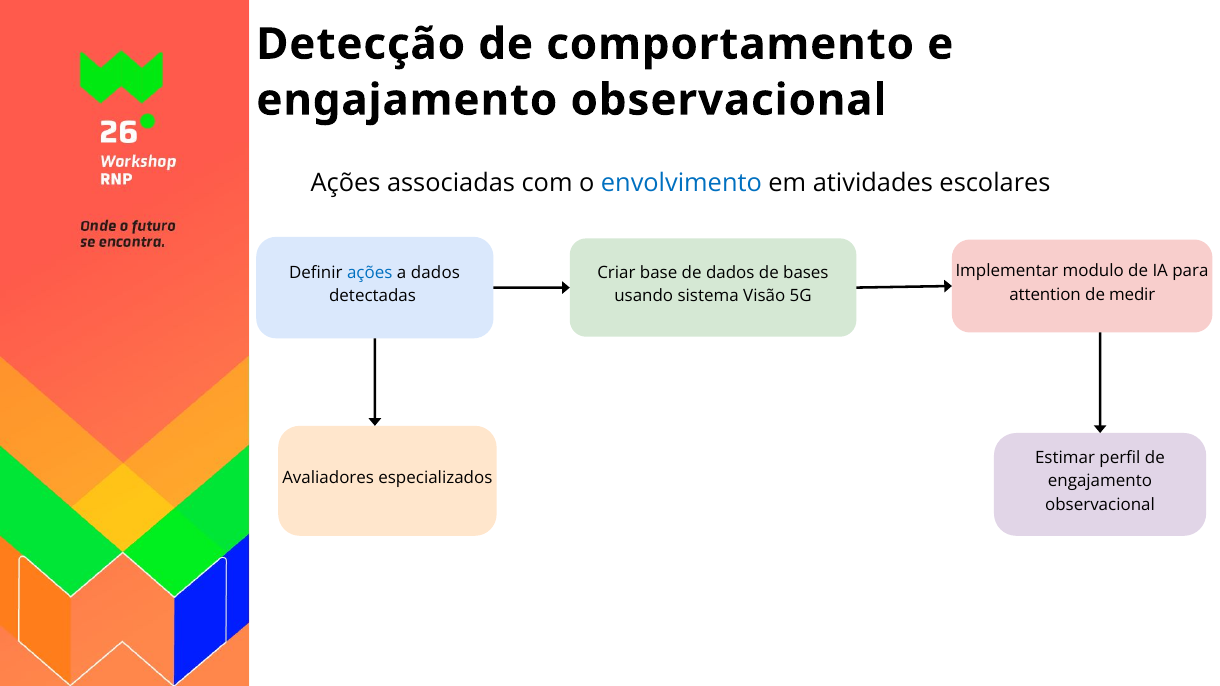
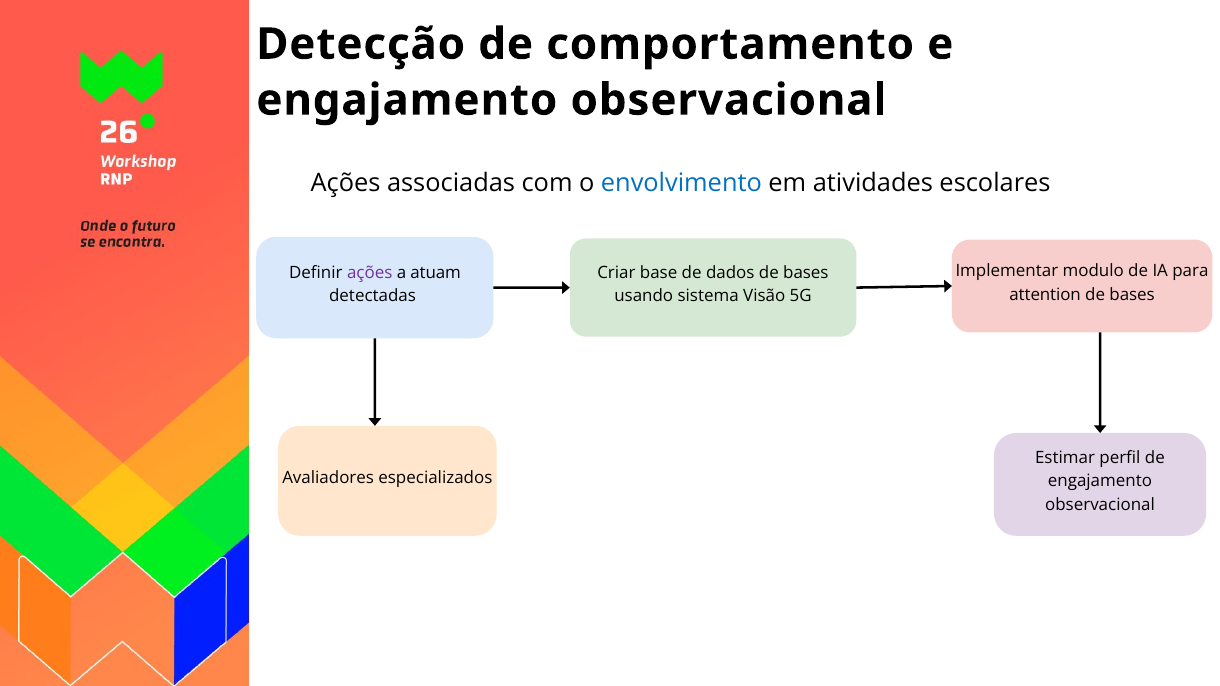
ações colour: blue -> purple (370, 273)
a dados: dados -> atuam (436, 273)
medir: medir -> bases (1132, 295)
